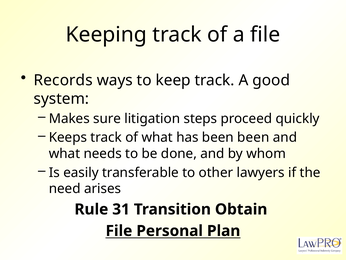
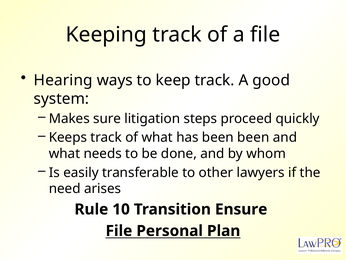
Records: Records -> Hearing (63, 80)
31: 31 -> 10 (121, 209)
Obtain: Obtain -> Ensure (241, 209)
